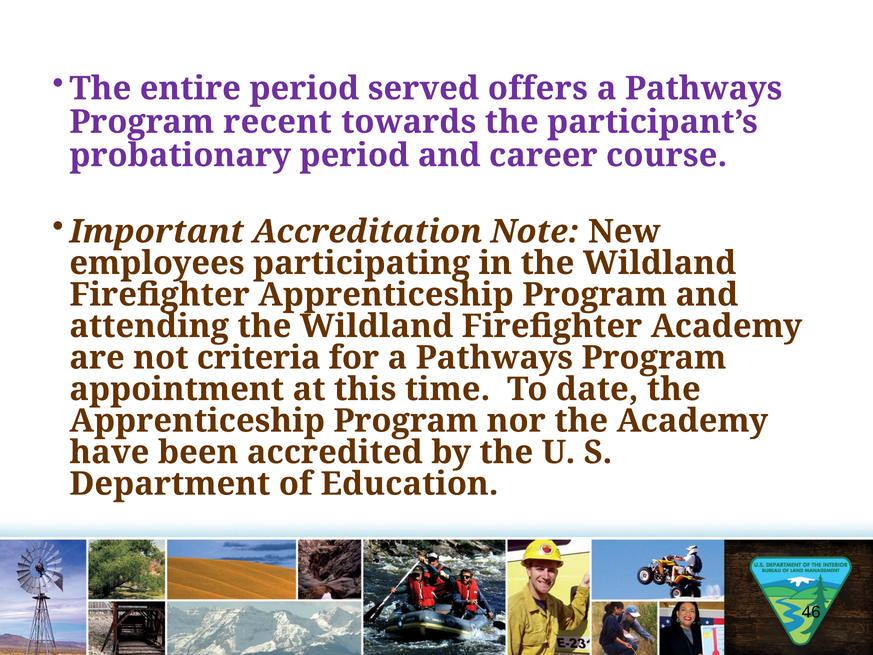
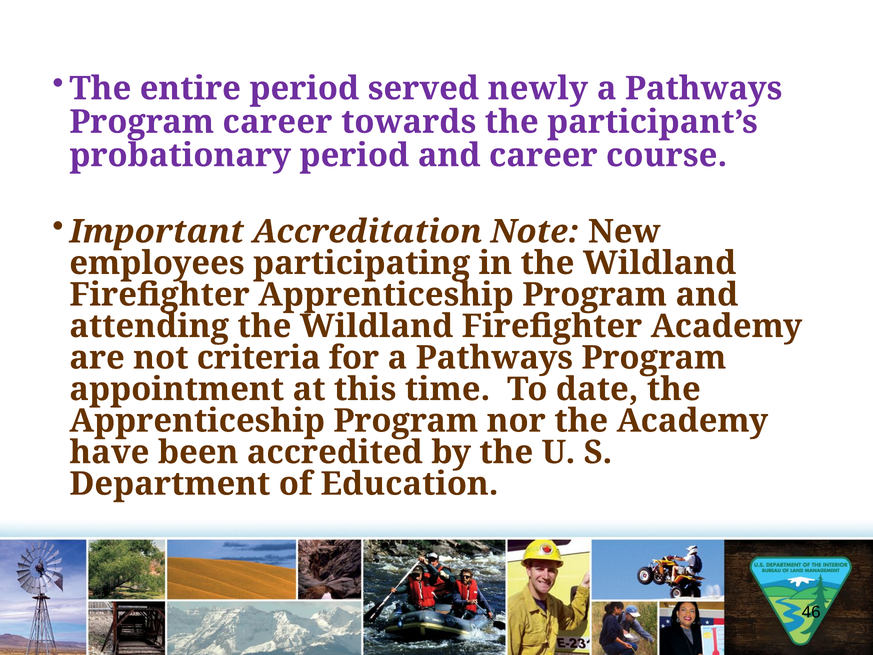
offers: offers -> newly (538, 88)
Program recent: recent -> career (277, 122)
